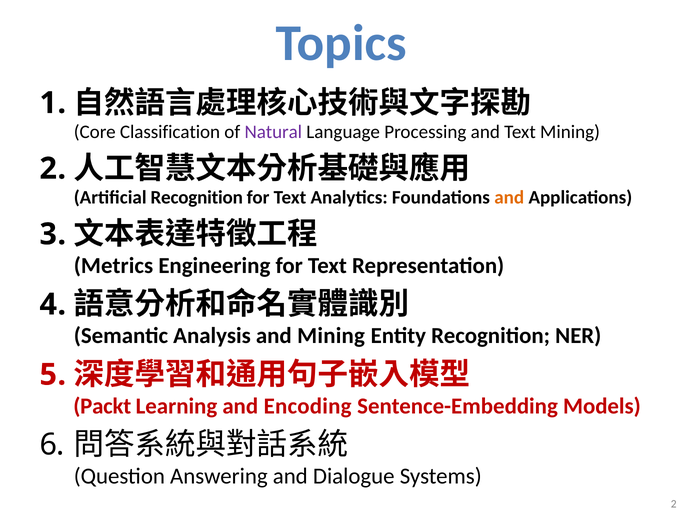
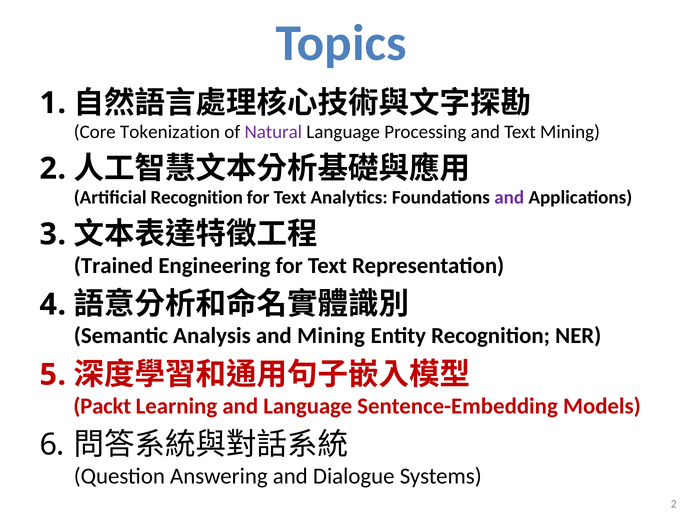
Classification: Classification -> Tokenization (170, 132)
and colour: orange -> purple (509, 197)
Metrics: Metrics -> Trained (114, 265)
and Encoding: Encoding -> Language (308, 406)
